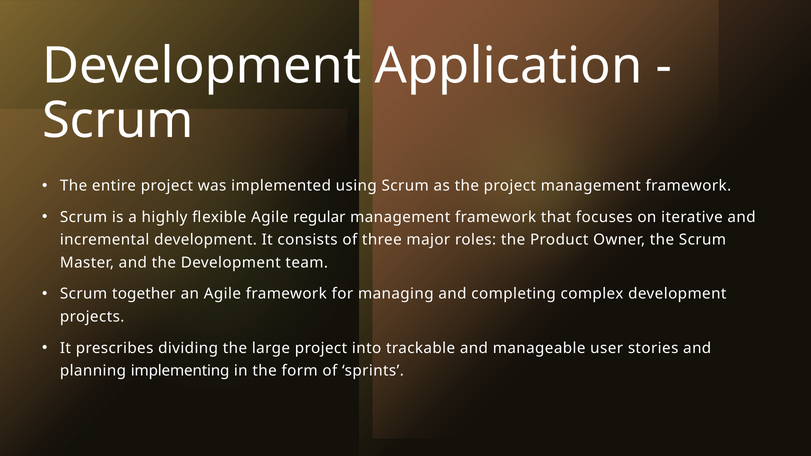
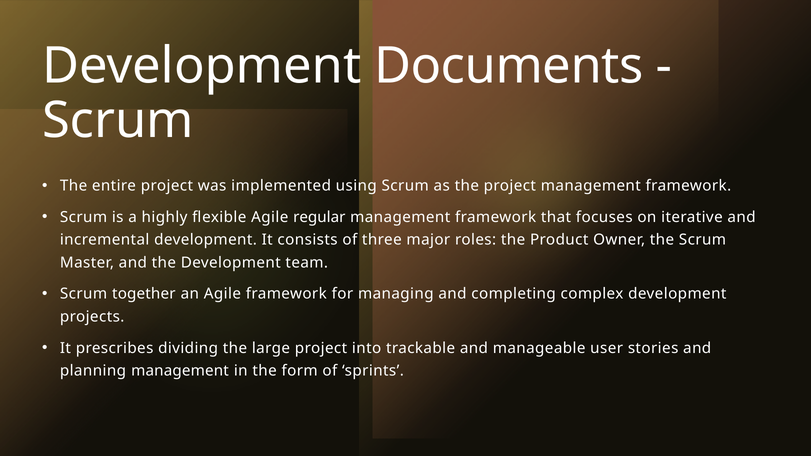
Application: Application -> Documents (509, 66)
planning implementing: implementing -> management (180, 371)
